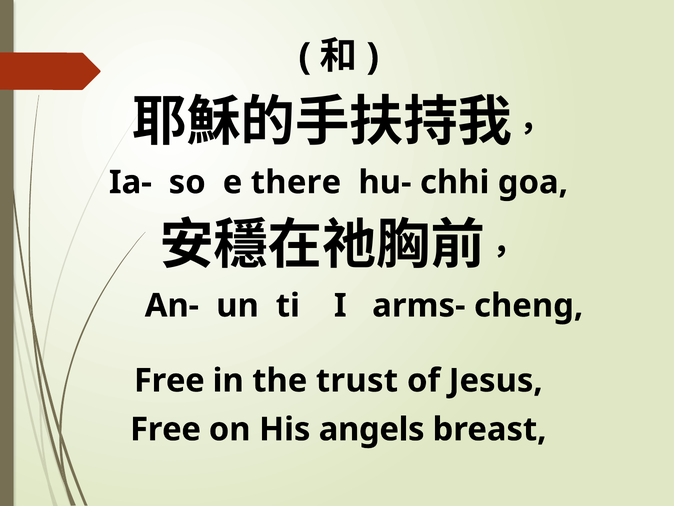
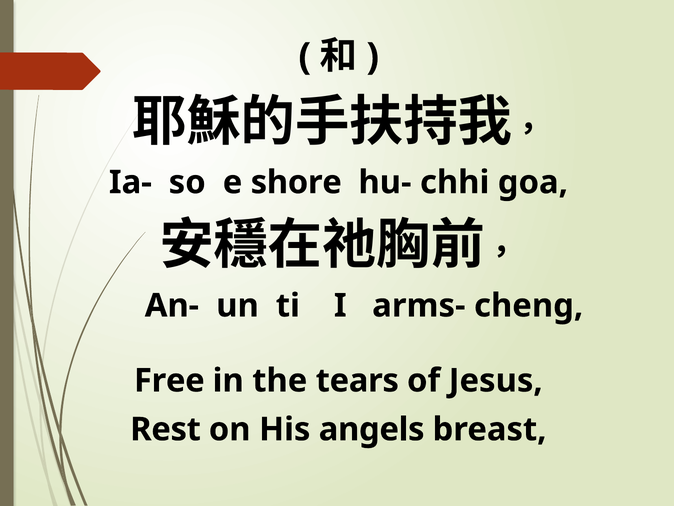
there: there -> shore (296, 182)
trust: trust -> tears (357, 380)
Free: Free -> Rest (166, 429)
